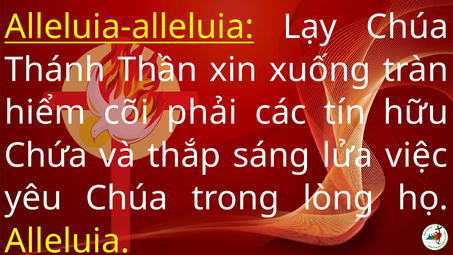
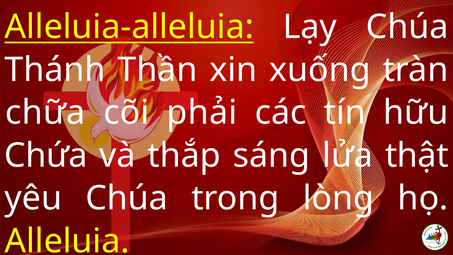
hiểm: hiểm -> chữa (45, 113)
việc: việc -> thật (417, 155)
